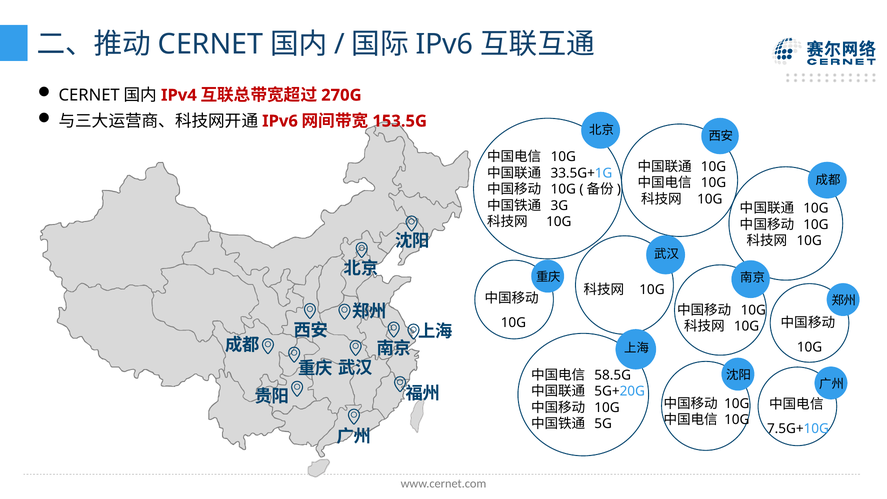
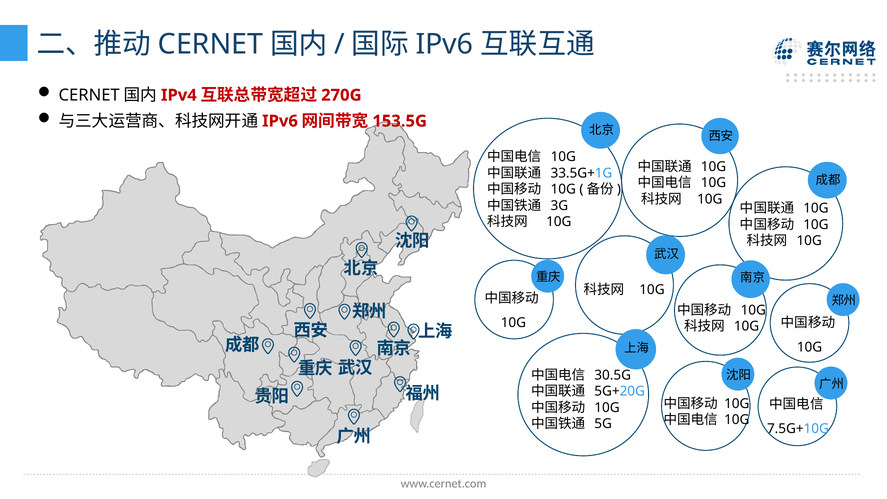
58.5G: 58.5G -> 30.5G (613, 375)
